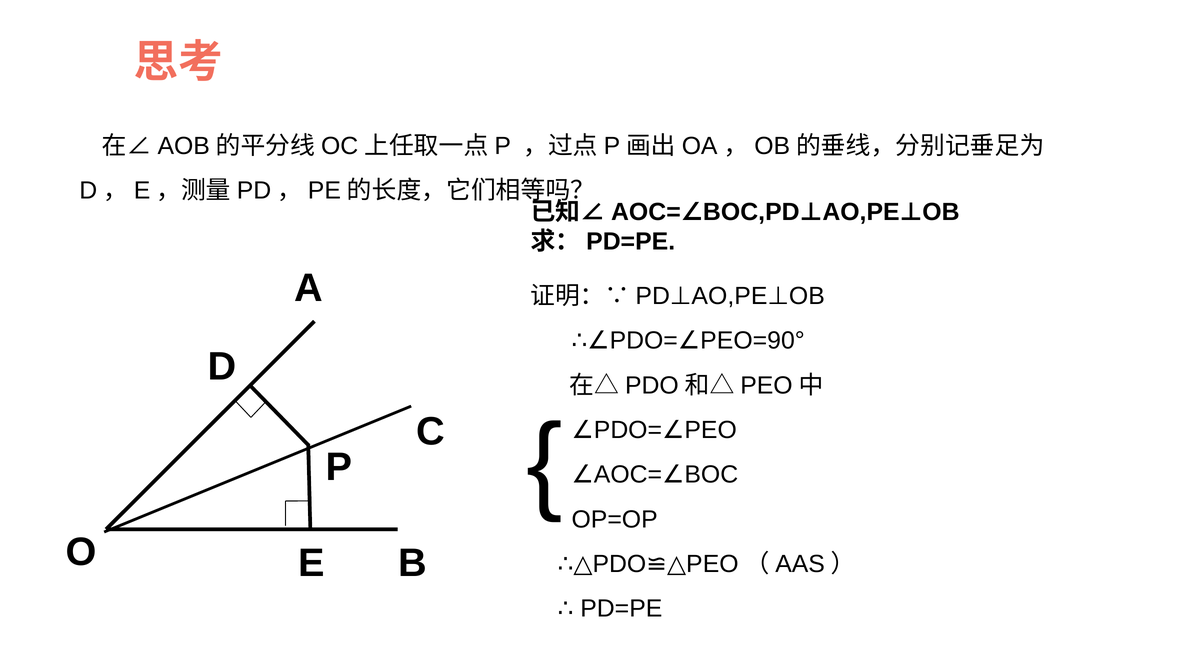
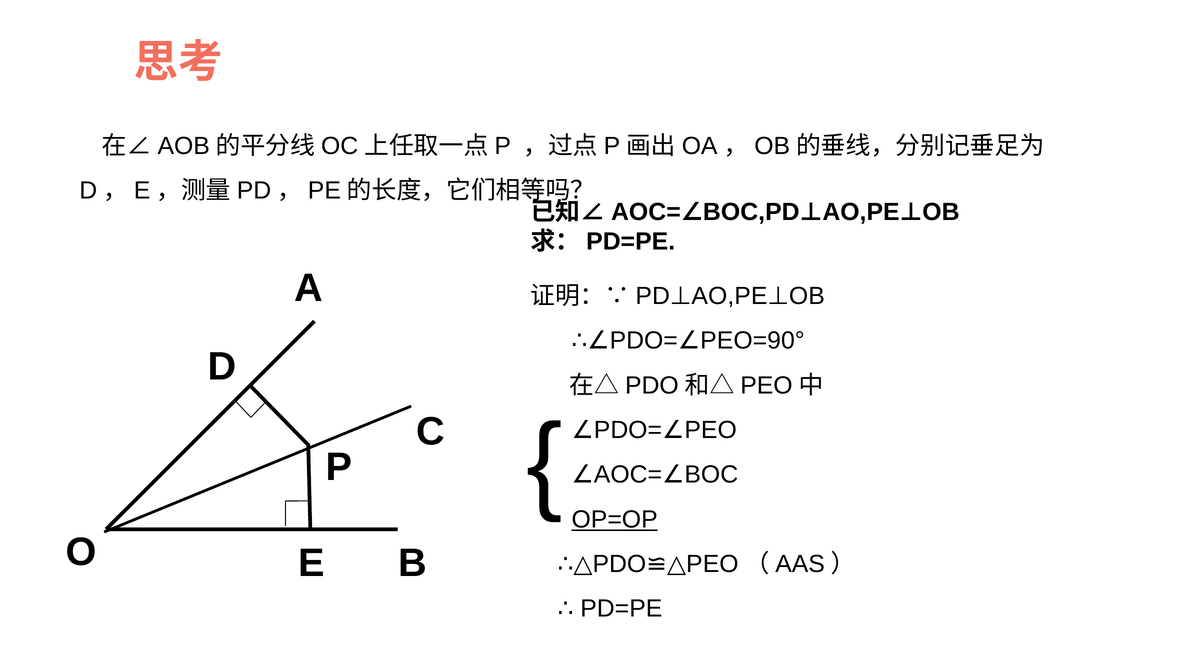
OP=OP underline: none -> present (615, 519)
